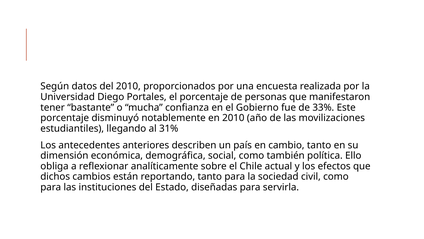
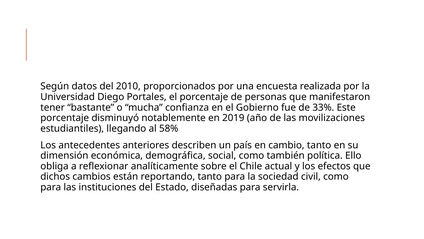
en 2010: 2010 -> 2019 (233, 118)
31%: 31% -> 58% (169, 128)
